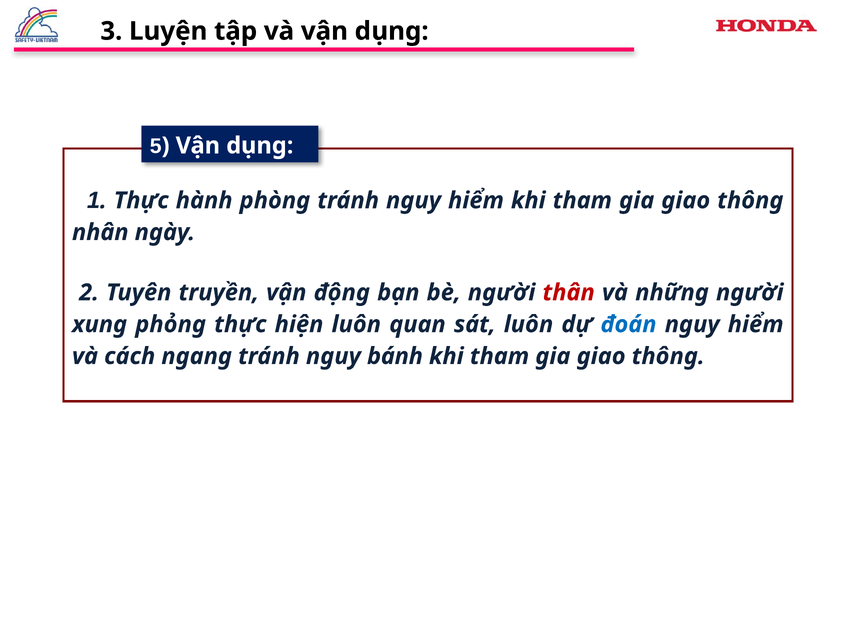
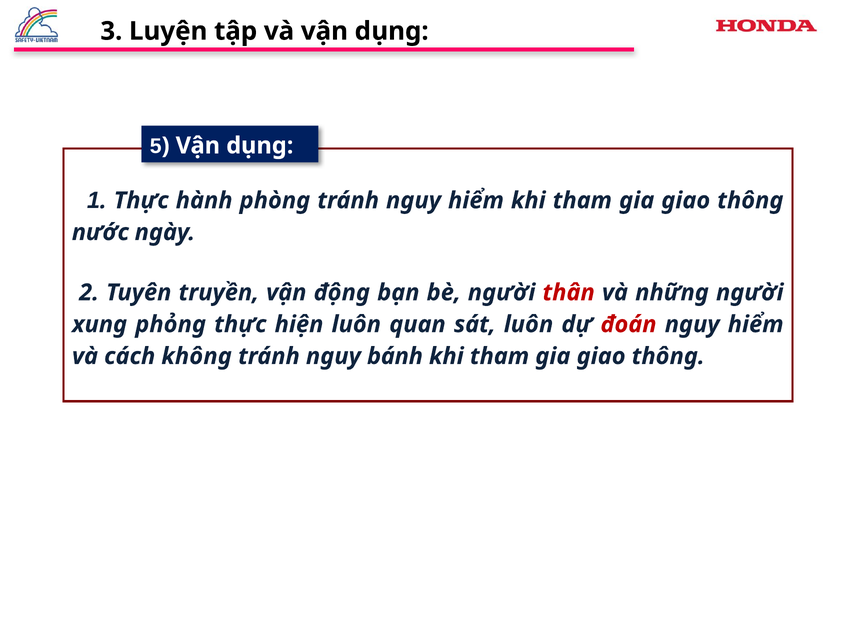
nhân: nhân -> nước (100, 232)
đoán colour: blue -> red (629, 324)
ngang: ngang -> không (197, 356)
